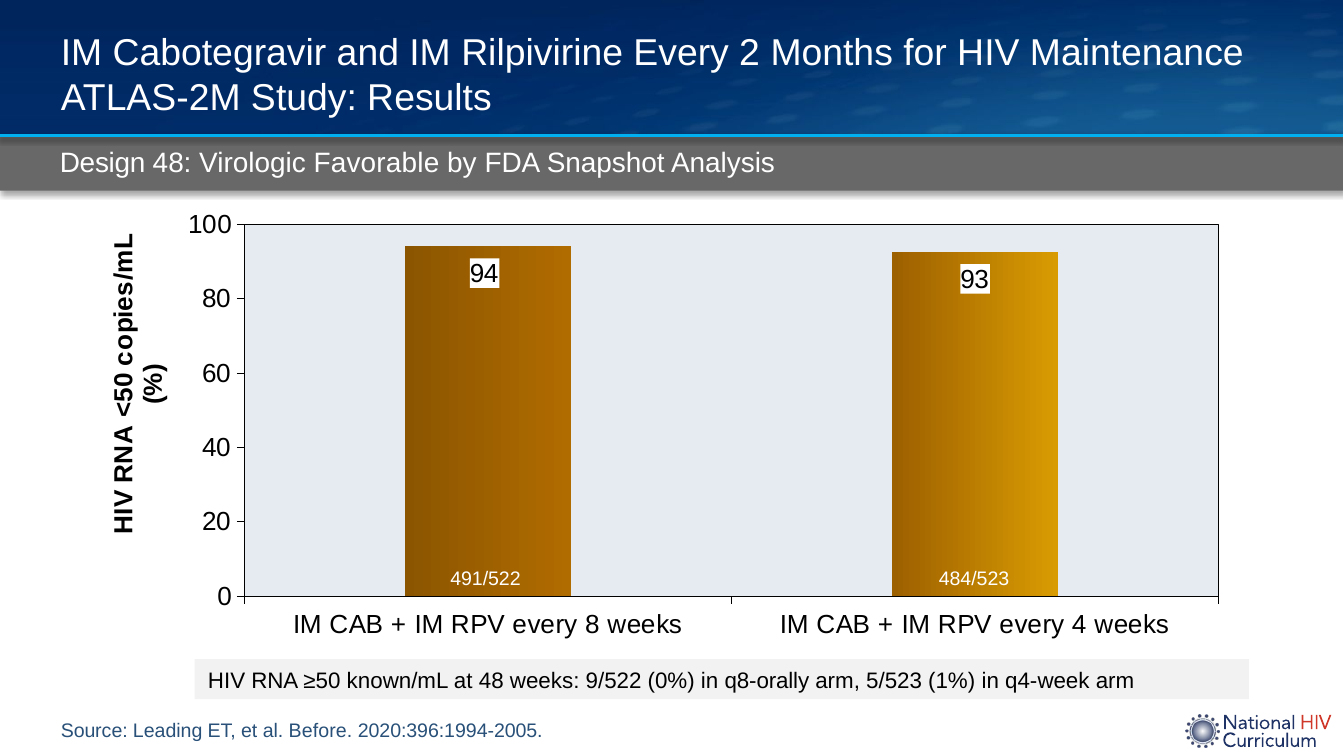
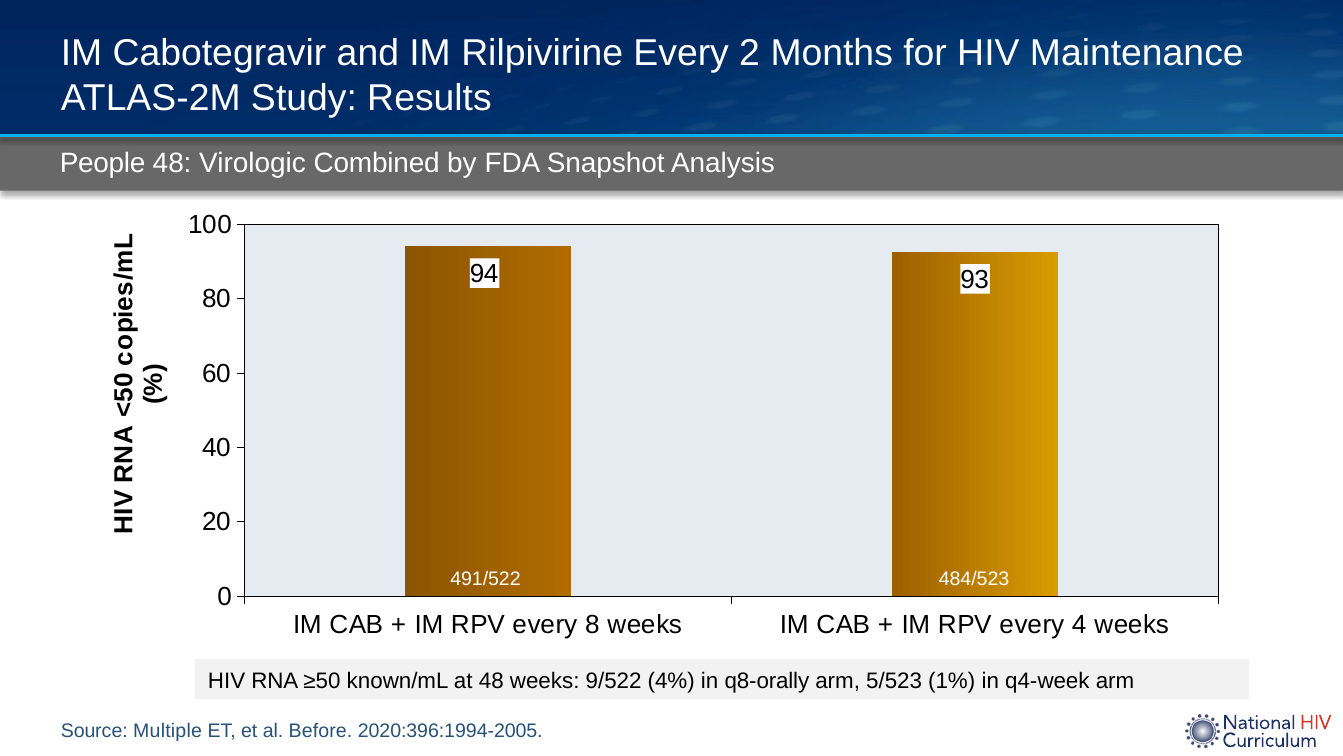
Design: Design -> People (103, 163)
Favorable: Favorable -> Combined (377, 163)
0%: 0% -> 4% (671, 680)
Leading: Leading -> Multiple (168, 731)
